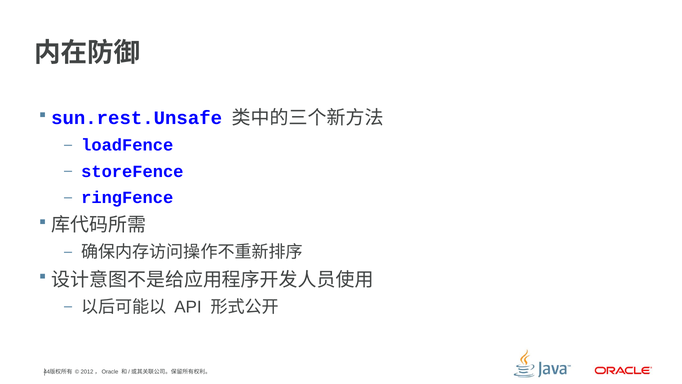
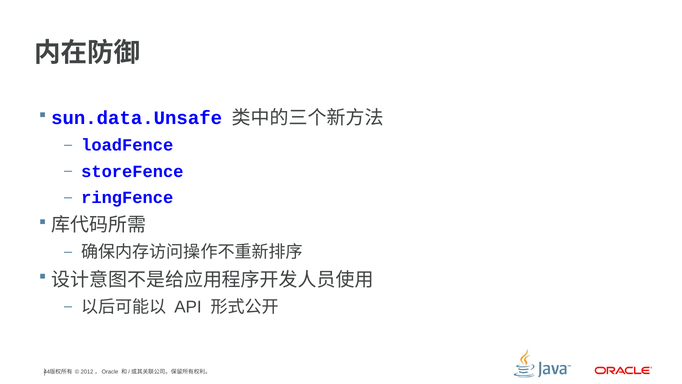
sun.rest.Unsafe: sun.rest.Unsafe -> sun.data.Unsafe (137, 118)
